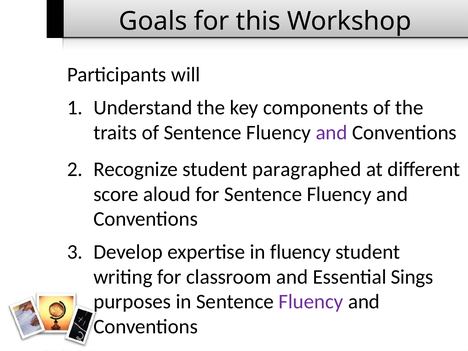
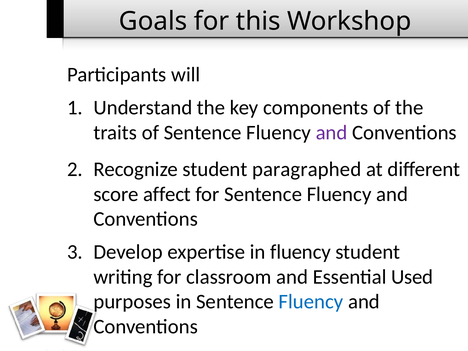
aloud: aloud -> affect (167, 194)
Sings: Sings -> Used (412, 277)
Fluency colour: purple -> blue (311, 302)
